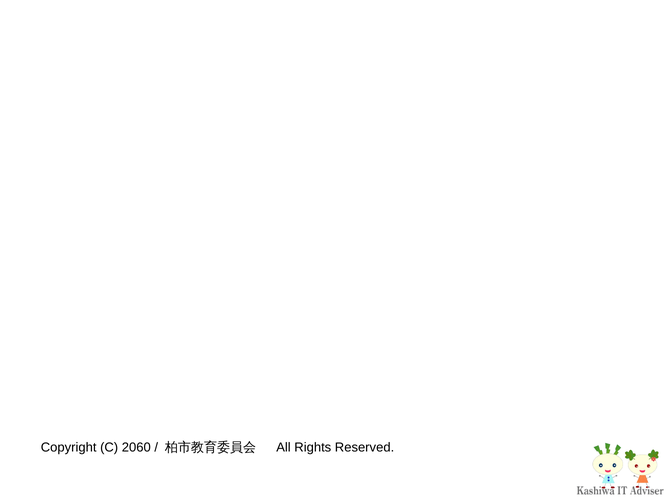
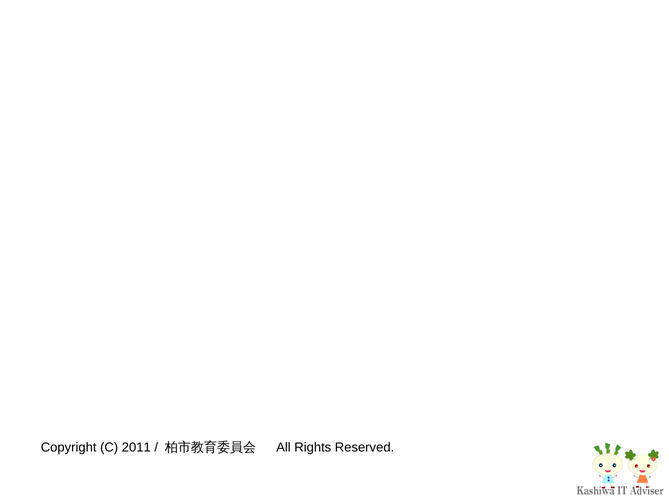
2060: 2060 -> 2011 (136, 447)
